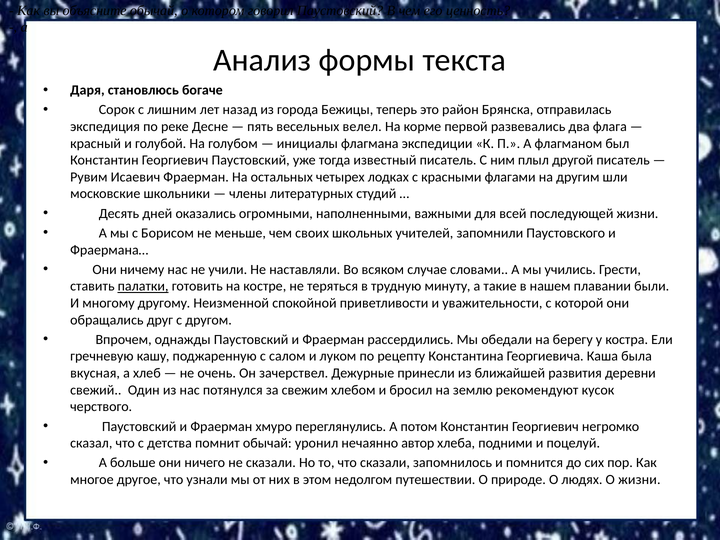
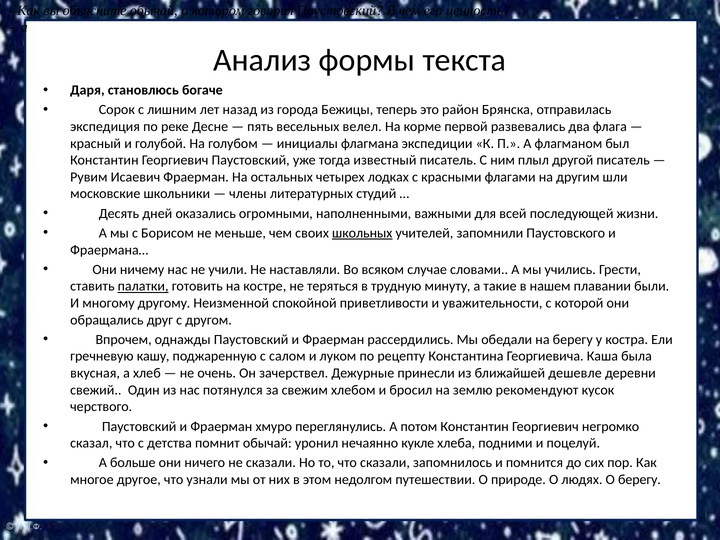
школьных underline: none -> present (362, 233)
развития: развития -> дешевле (575, 373)
автор: автор -> кукле (418, 443)
О жизни: жизни -> берегу (639, 480)
